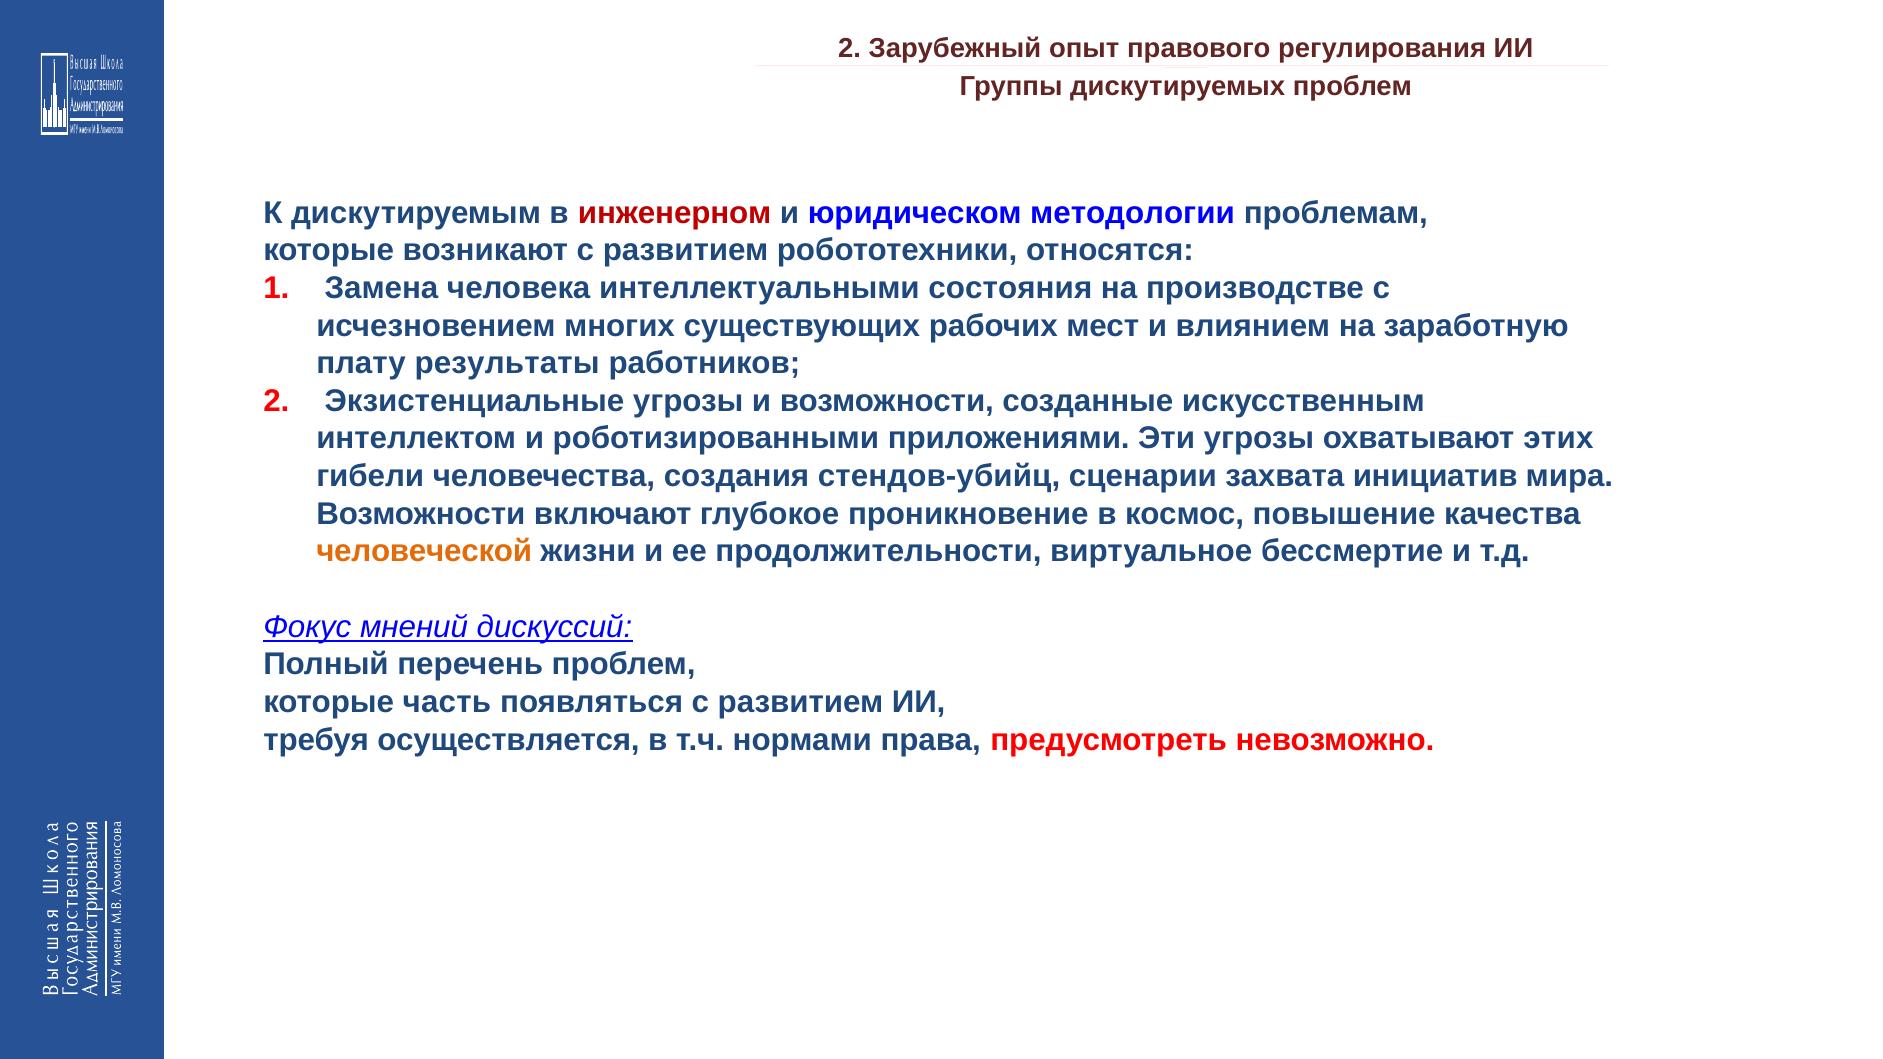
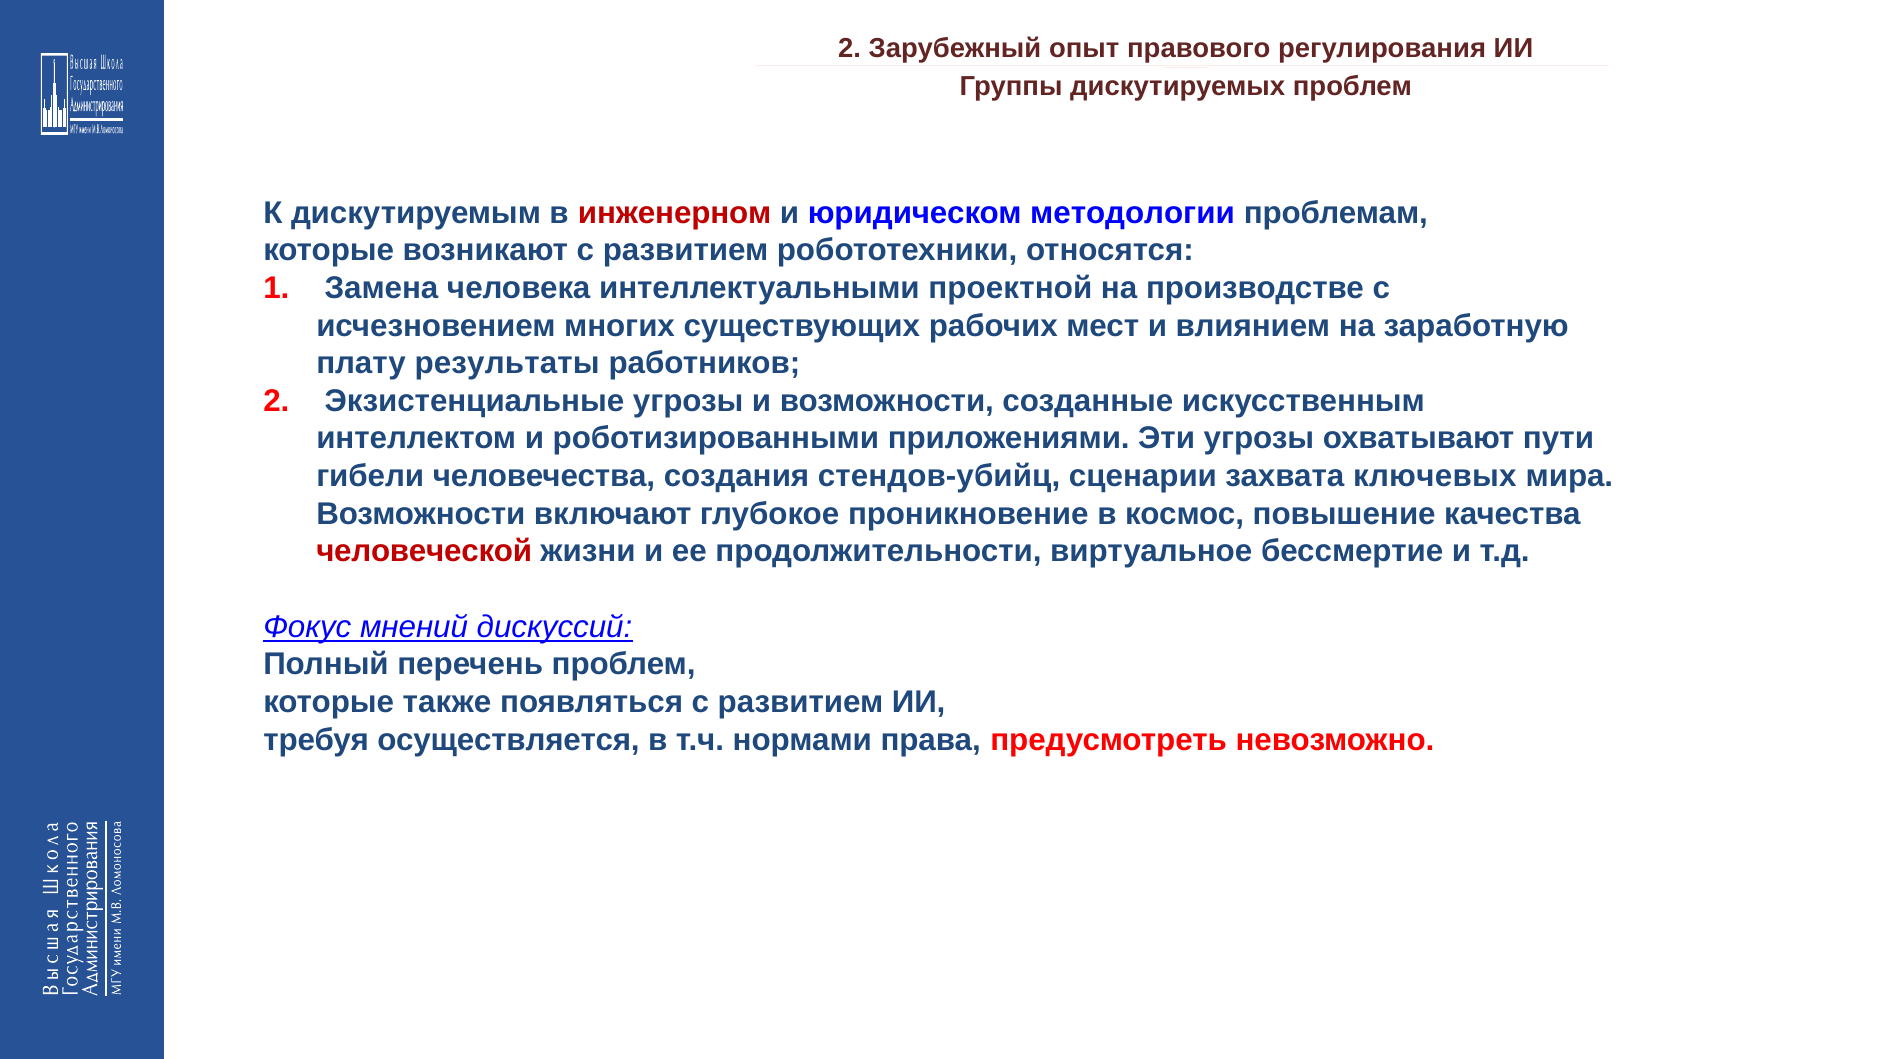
состояния: состояния -> проектной (1010, 288)
этих: этих -> пути (1558, 439)
инициатив: инициатив -> ключевых (1435, 476)
человеческой colour: orange -> red (424, 552)
часть: часть -> также (447, 702)
